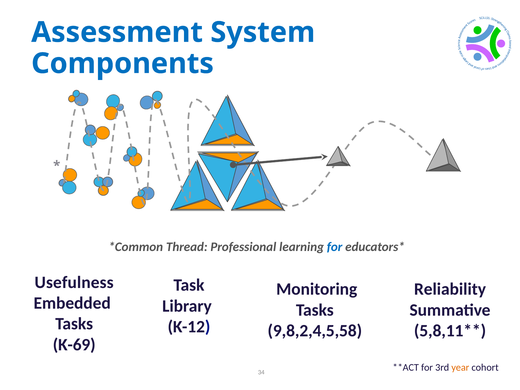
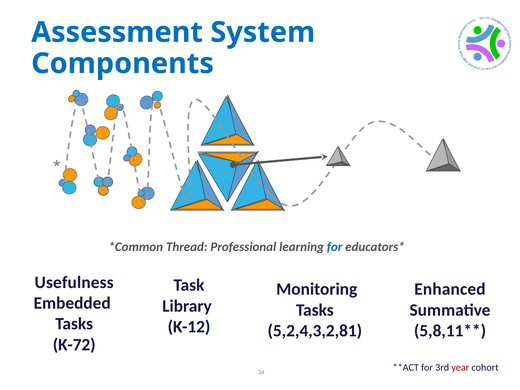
Reliability: Reliability -> Enhanced (450, 289)
9,8,2,4,5,58: 9,8,2,4,5,58 -> 5,2,4,3,2,81 (315, 331)
K-69: K-69 -> K-72 (74, 345)
year colour: orange -> red (460, 368)
